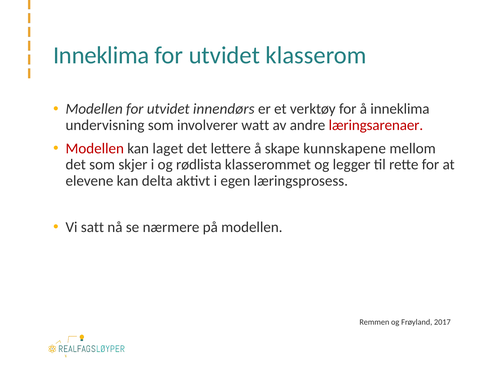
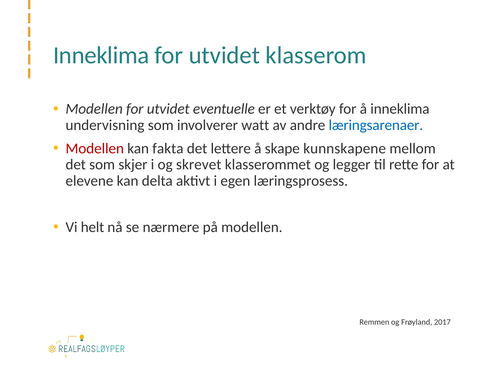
innendørs: innendørs -> eventuelle (224, 109)
læringsarenaer colour: red -> blue (376, 125)
laget: laget -> fakta (168, 148)
rødlista: rødlista -> skrevet (199, 165)
satt: satt -> helt (93, 227)
